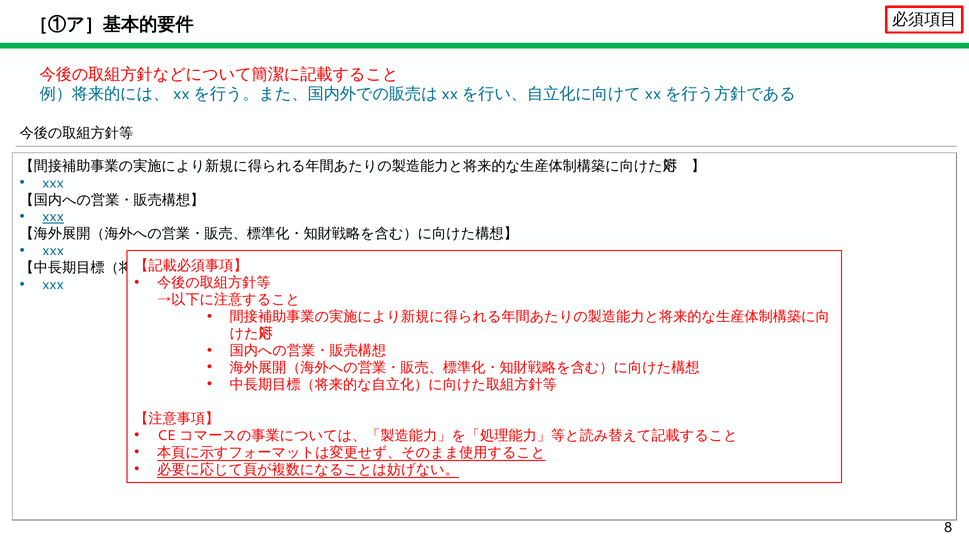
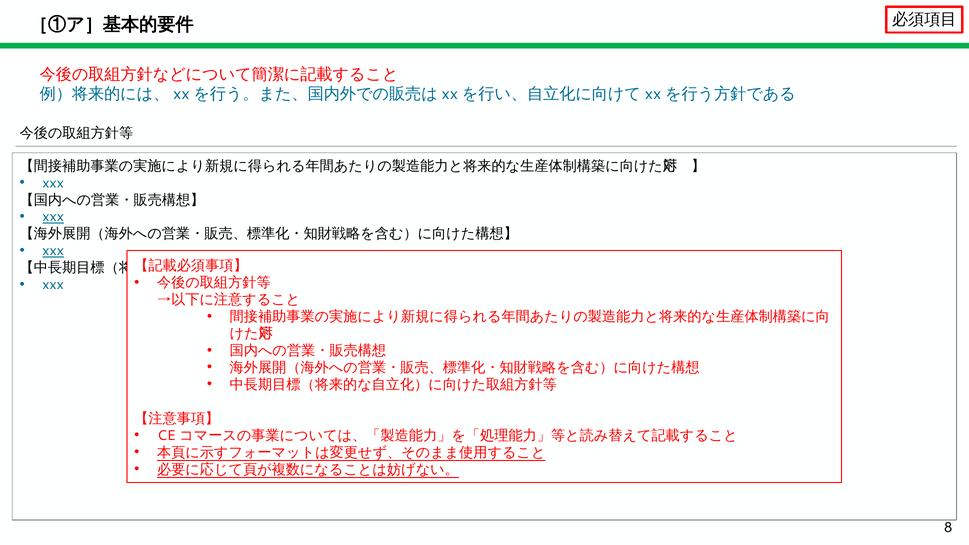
xxx underline: none -> present (53, 251)
